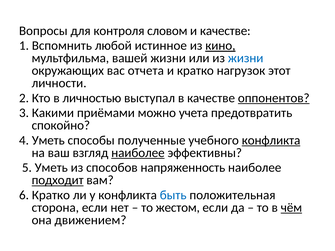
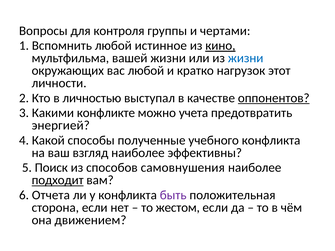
словом: словом -> группы (167, 31)
и качестве: качестве -> чертами (225, 31)
вас отчета: отчета -> любой (146, 71)
приёмами: приёмами -> конфликте (106, 113)
спокойно: спокойно -> энергией (61, 126)
4 Уметь: Уметь -> Какой (48, 140)
конфликта underline: present -> none (271, 140)
наиболее underline: present -> none (138, 153)
5 Уметь: Уметь -> Поиск (51, 168)
напряженность: напряженность -> самовнушения (183, 168)
6 Кратко: Кратко -> Отчета (51, 195)
быть colour: blue -> purple (173, 195)
чём underline: present -> none (291, 208)
